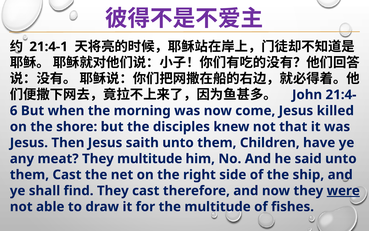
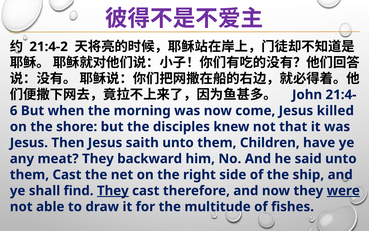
21:4-1: 21:4-1 -> 21:4-2 (49, 47)
They multitude: multitude -> backward (150, 159)
They underline: none -> present (113, 190)
